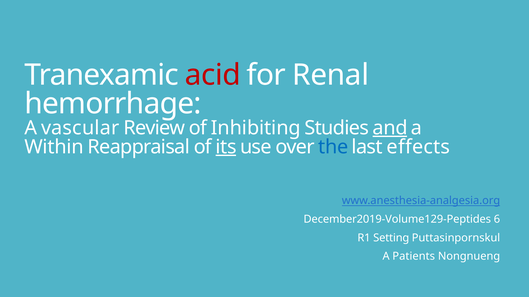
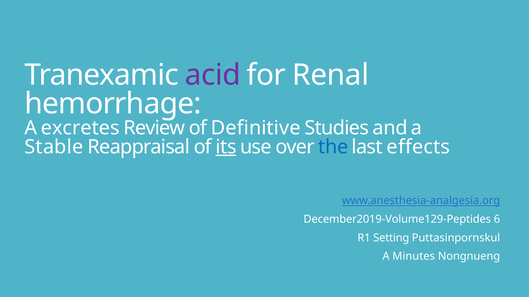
acid colour: red -> purple (213, 75)
vascular: vascular -> excretes (80, 128)
Inhibiting: Inhibiting -> Definitive (256, 128)
and underline: present -> none (390, 128)
Within: Within -> Stable (54, 147)
Patients: Patients -> Minutes (414, 257)
